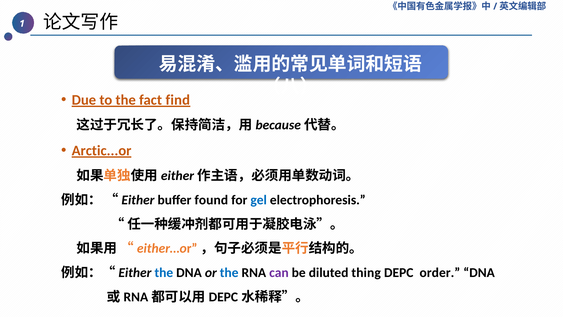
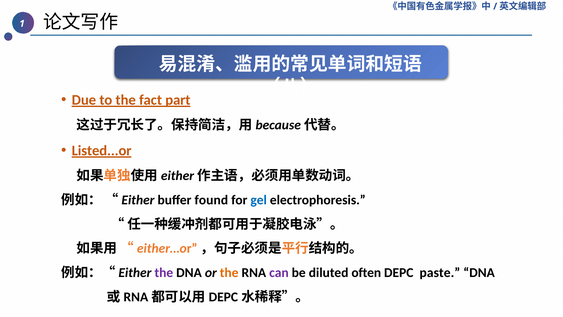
find: find -> part (178, 100)
Arctic...or: Arctic...or -> Listed...or (102, 151)
the colour: blue -> purple (164, 273)
the colour: blue -> orange (229, 273)
thing: thing -> often (366, 273)
order: order -> paste (440, 273)
